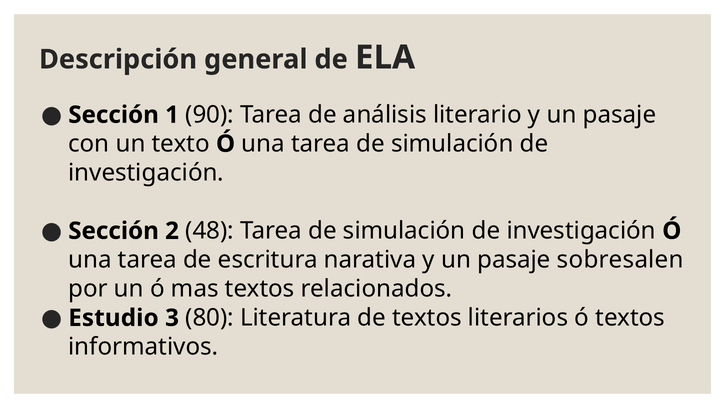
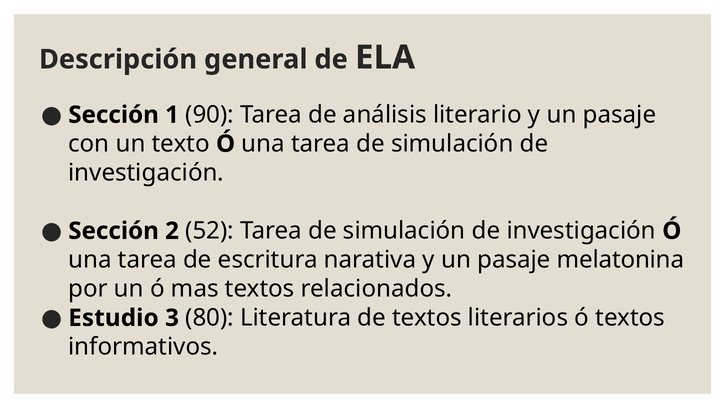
48: 48 -> 52 (210, 231)
sobresalen: sobresalen -> melatonina (621, 260)
